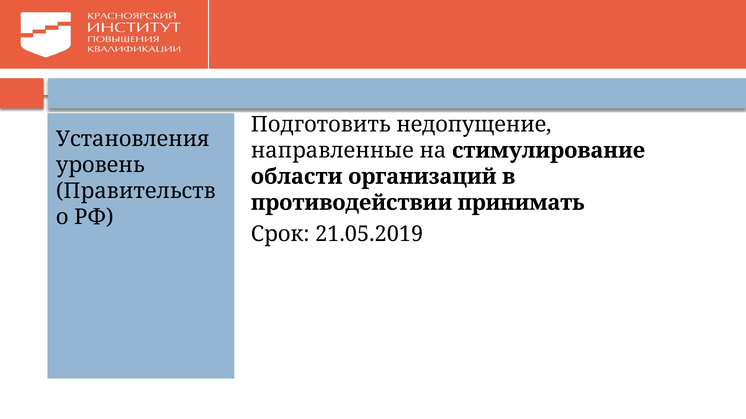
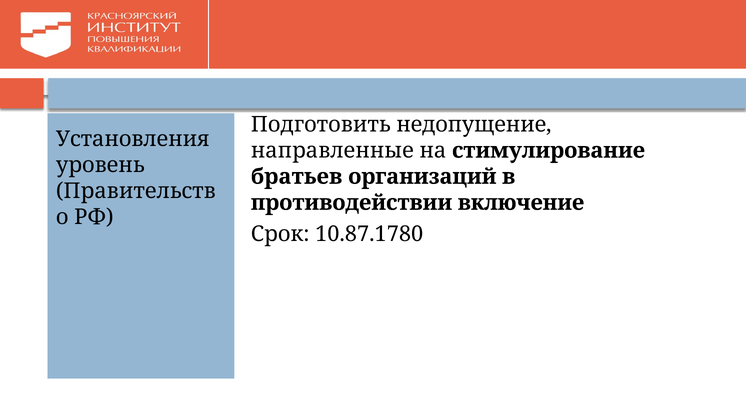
области: области -> братьев (297, 177)
принимать: принимать -> включение (521, 203)
21.05.2019: 21.05.2019 -> 10.87.1780 (369, 235)
